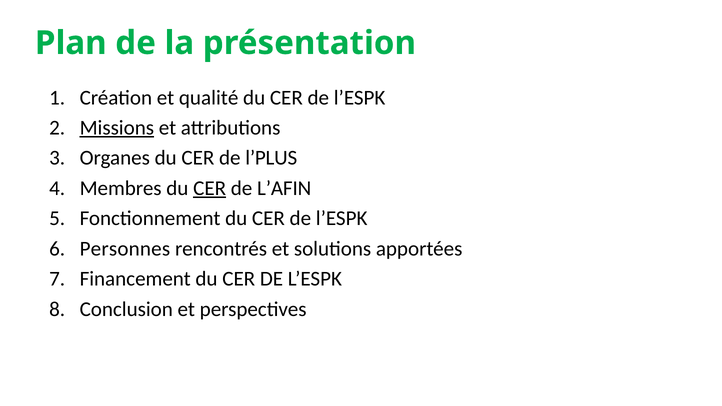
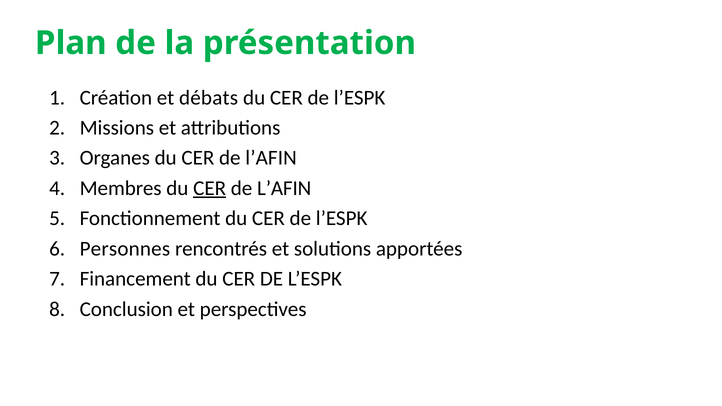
qualité: qualité -> débats (209, 98)
Missions underline: present -> none (117, 128)
l’PLUS: l’PLUS -> l’AFIN (271, 158)
